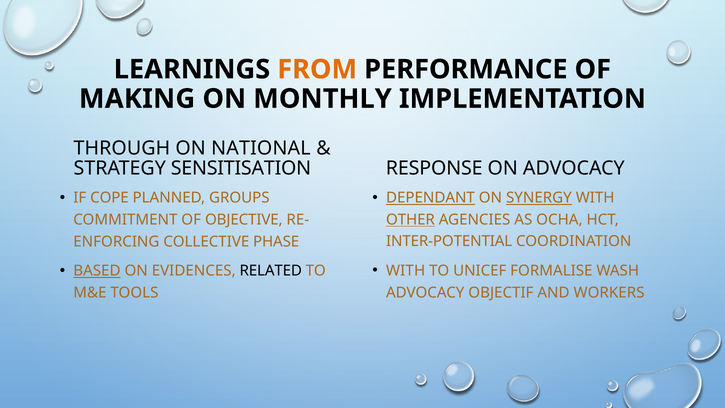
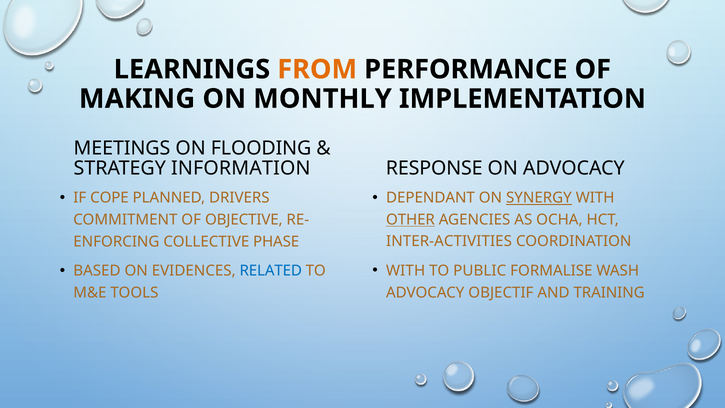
THROUGH: THROUGH -> MEETINGS (122, 148)
NATIONAL: NATIONAL -> FLOODING (261, 148)
SENSITISATION: SENSITISATION -> INFORMATION (241, 168)
GROUPS: GROUPS -> DRIVERS (239, 198)
DEPENDANT underline: present -> none (430, 198)
INTER-POTENTIAL: INTER-POTENTIAL -> INTER-ACTIVITIES (449, 241)
UNICEF: UNICEF -> PUBLIC (480, 271)
BASED underline: present -> none (97, 271)
RELATED colour: black -> blue (271, 271)
WORKERS: WORKERS -> TRAINING (609, 292)
